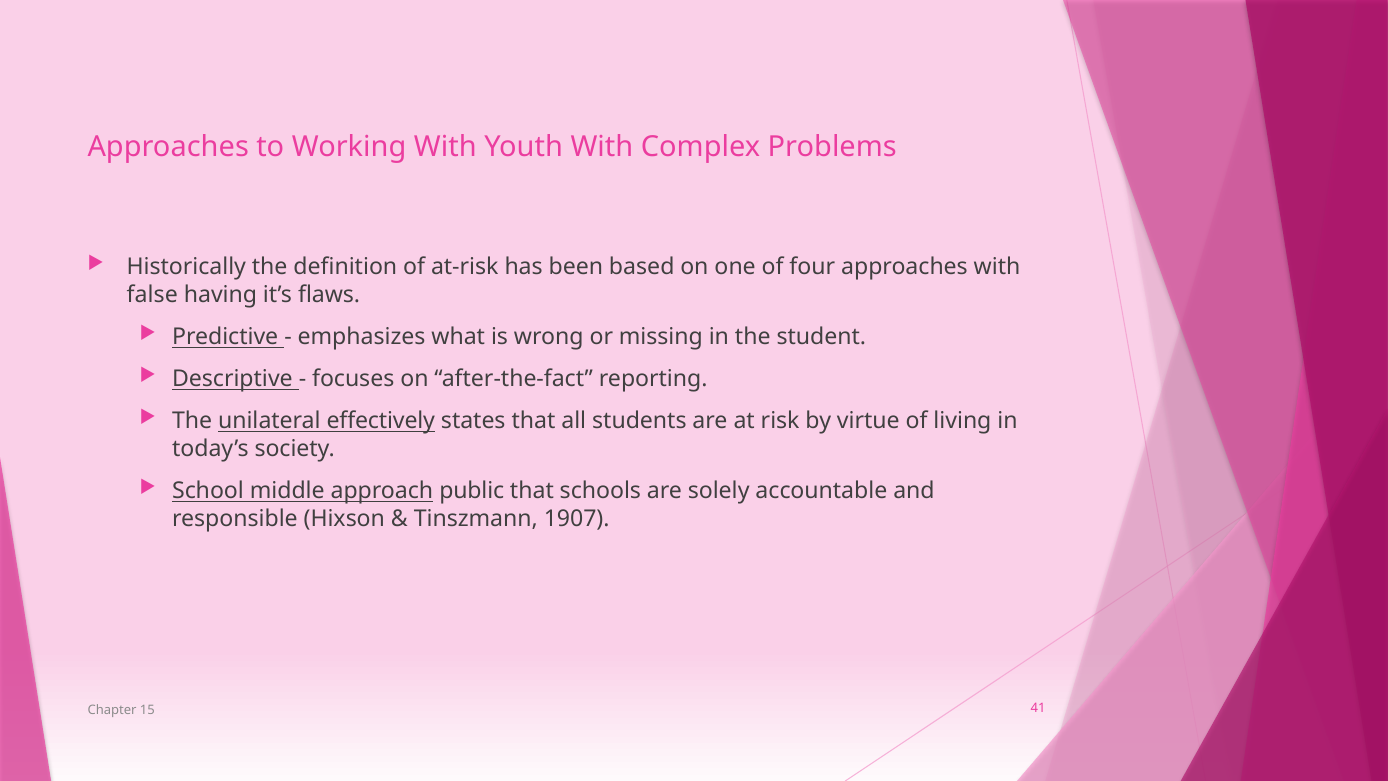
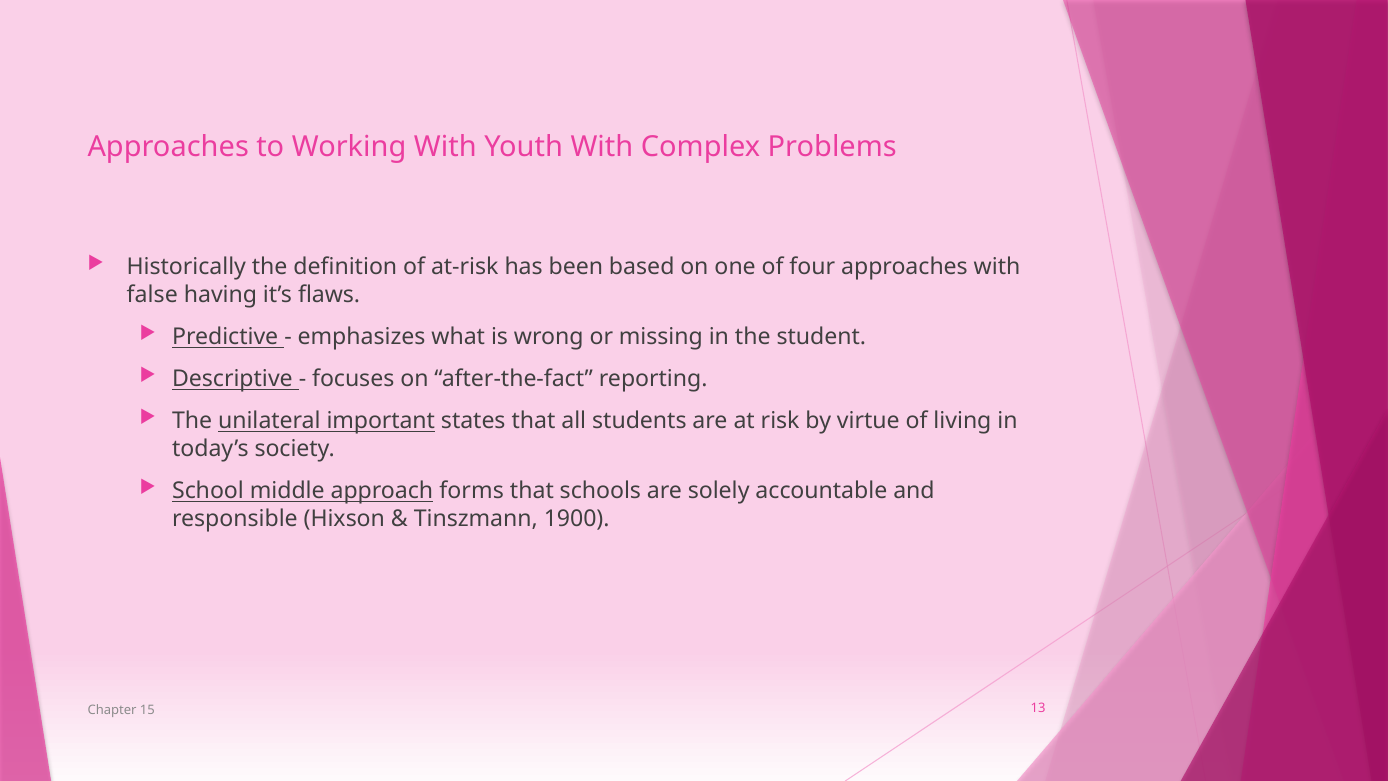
effectively: effectively -> important (381, 421)
public: public -> forms (472, 491)
1907: 1907 -> 1900 (577, 519)
41: 41 -> 13 (1038, 708)
